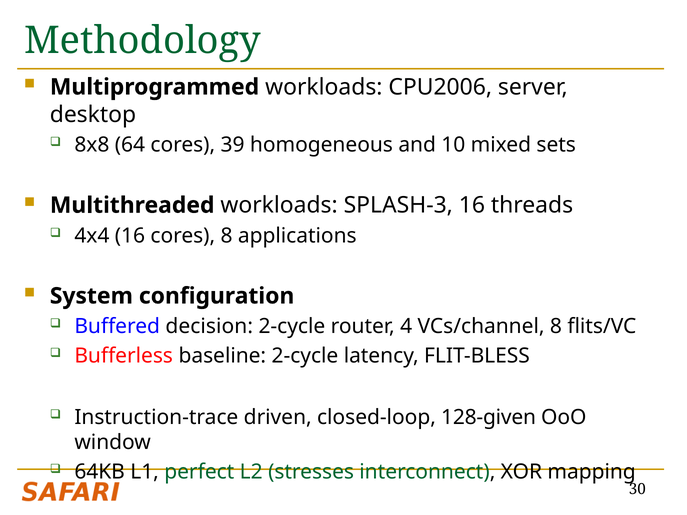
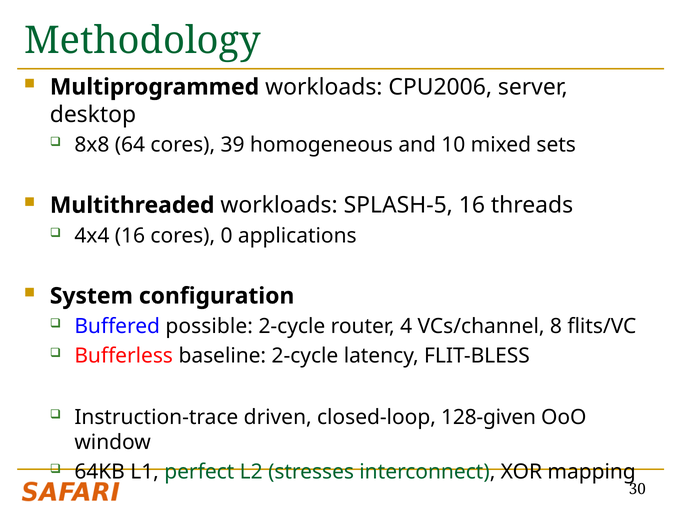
SPLASH-3: SPLASH-3 -> SPLASH-5 (398, 205)
cores 8: 8 -> 0 (227, 236)
decision: decision -> possible (209, 327)
